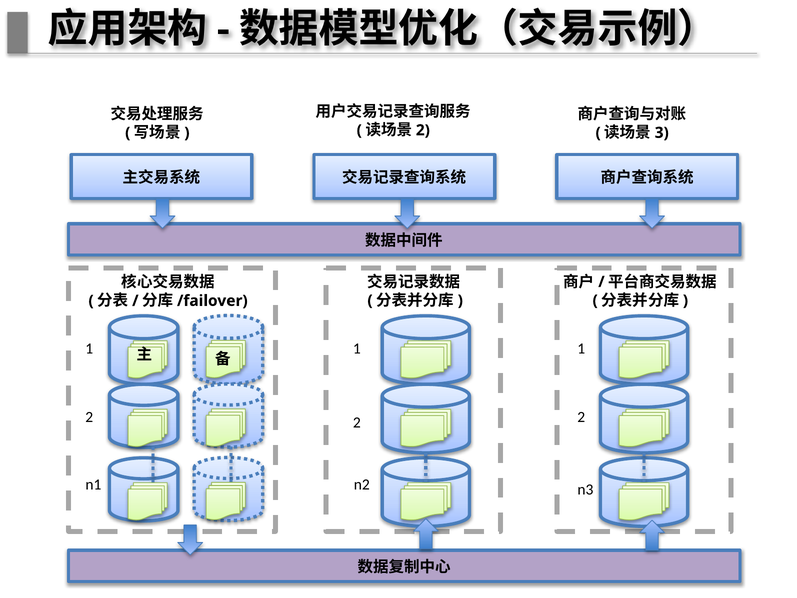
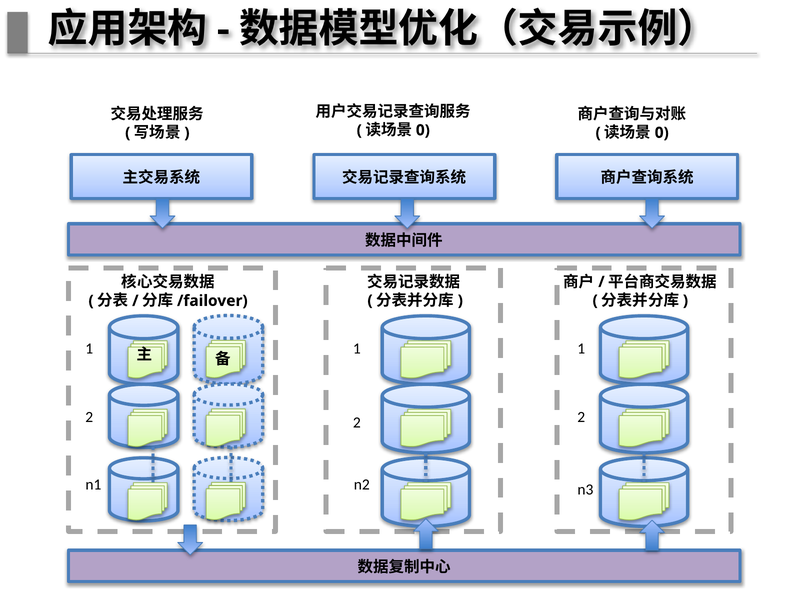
2: 2 -> 0 (423, 130)
3: 3 -> 0 (662, 133)
